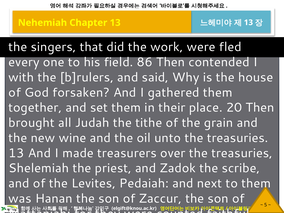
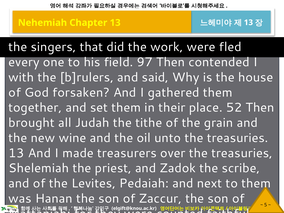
86: 86 -> 97 (145, 62)
20: 20 -> 52 (234, 108)
